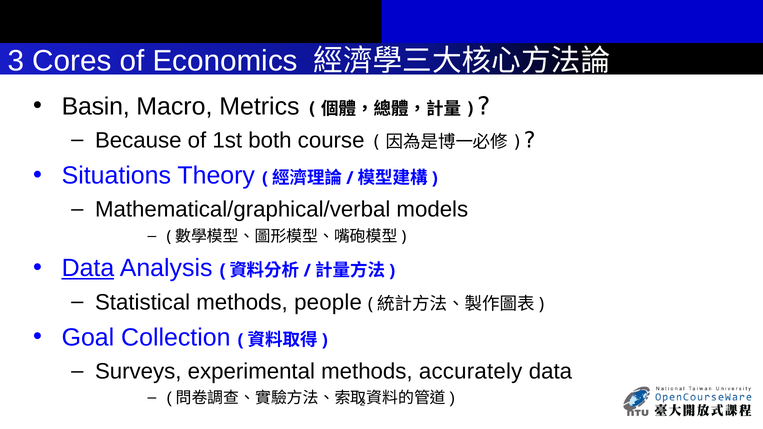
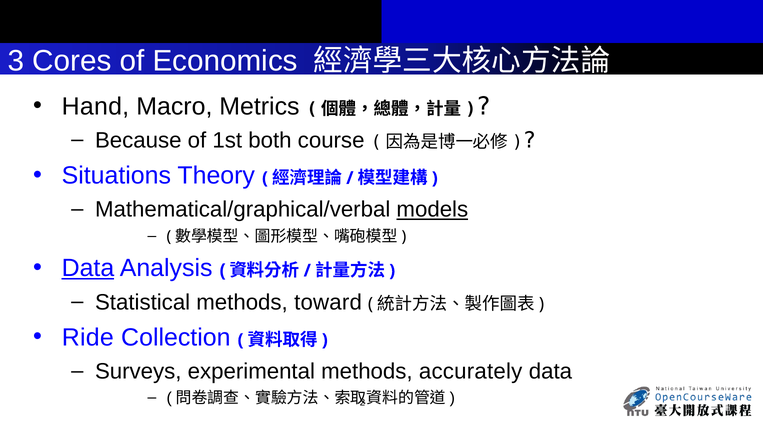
Basin: Basin -> Hand (95, 106)
models underline: none -> present (432, 210)
people: people -> toward (328, 302)
Goal: Goal -> Ride (88, 338)
